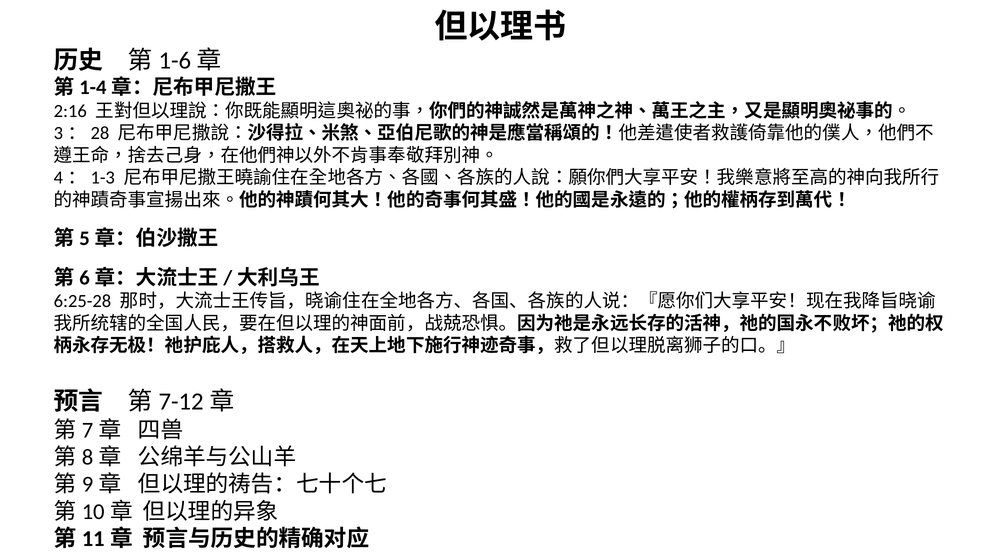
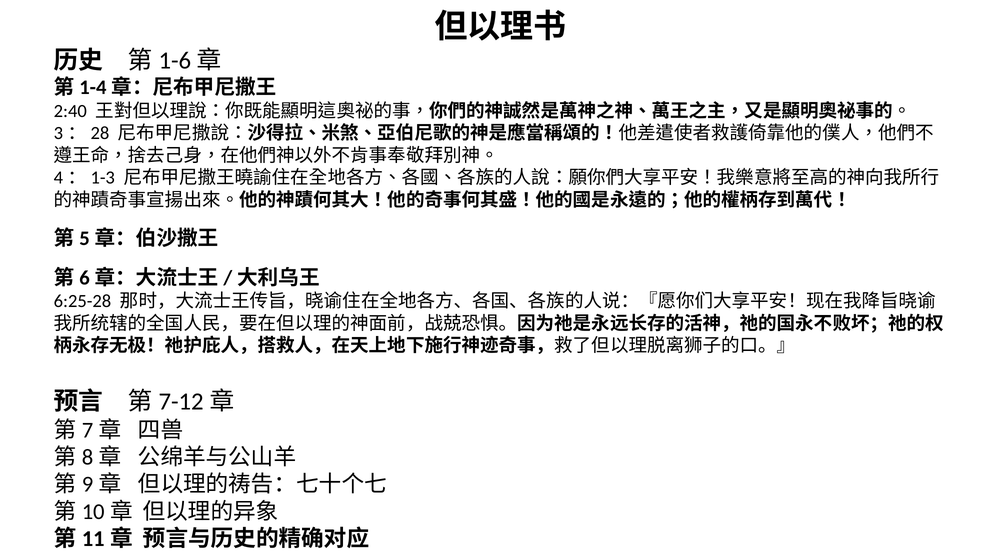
2:16: 2:16 -> 2:40 (70, 111)
